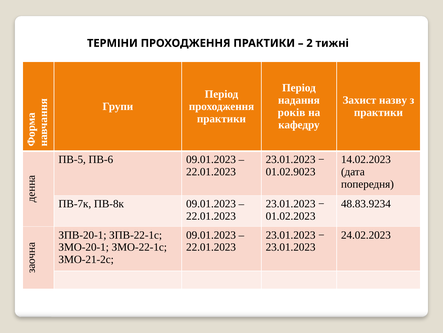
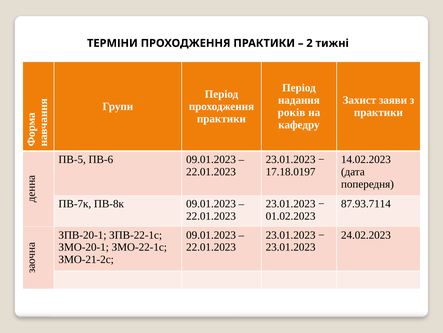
назву: назву -> заяви (393, 100)
01.02.9023: 01.02.9023 -> 17.18.0197 (291, 171)
48.83.9234: 48.83.9234 -> 87.93.7114 (366, 203)
